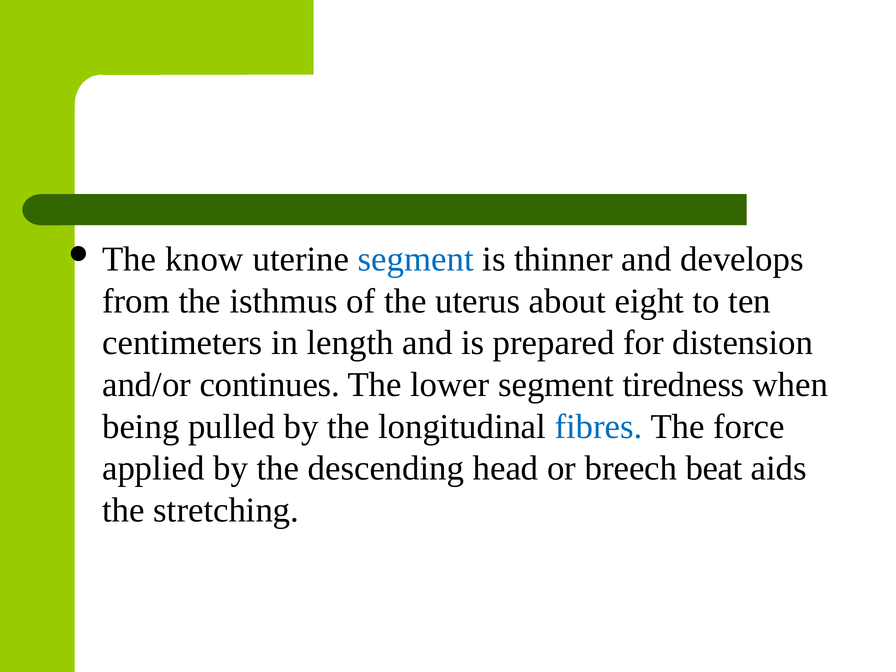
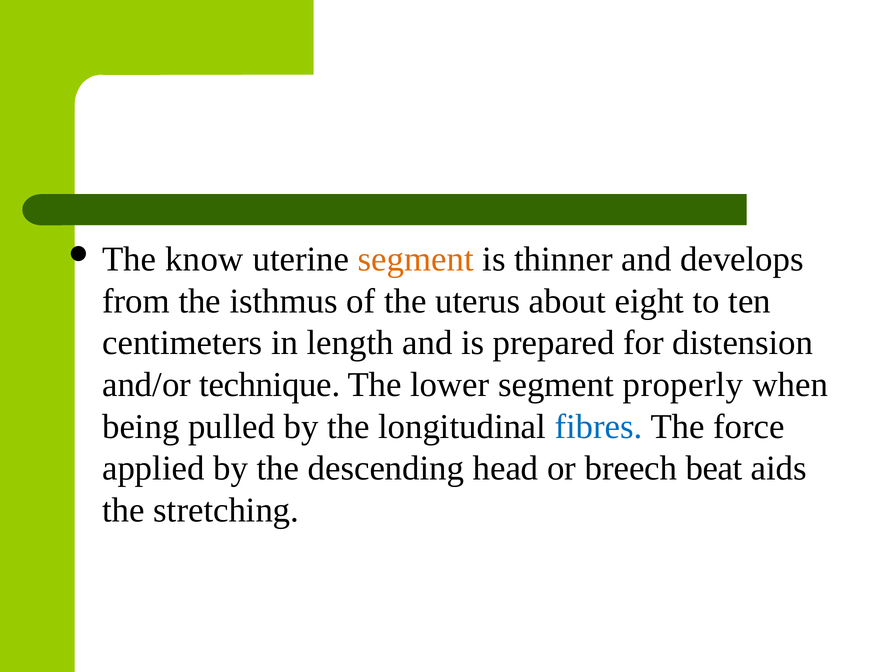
segment colour: blue -> orange (416, 259)
continues: continues -> technique (270, 385)
tiredness: tiredness -> properly (683, 385)
